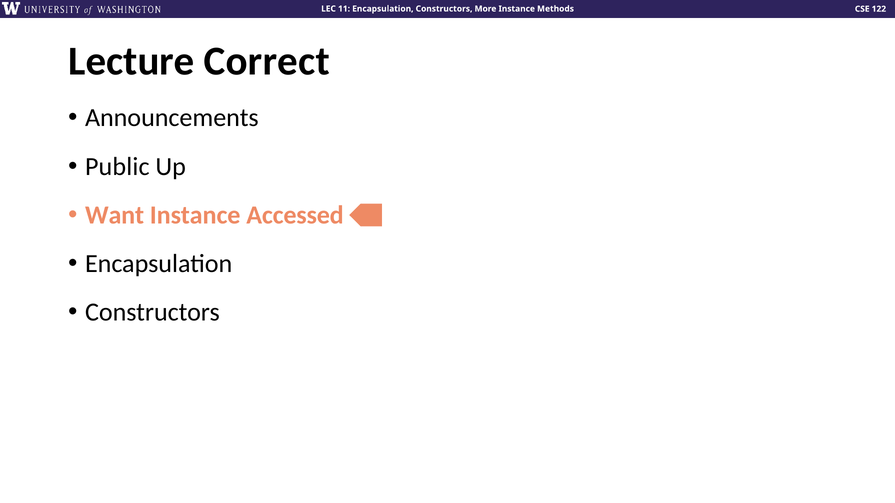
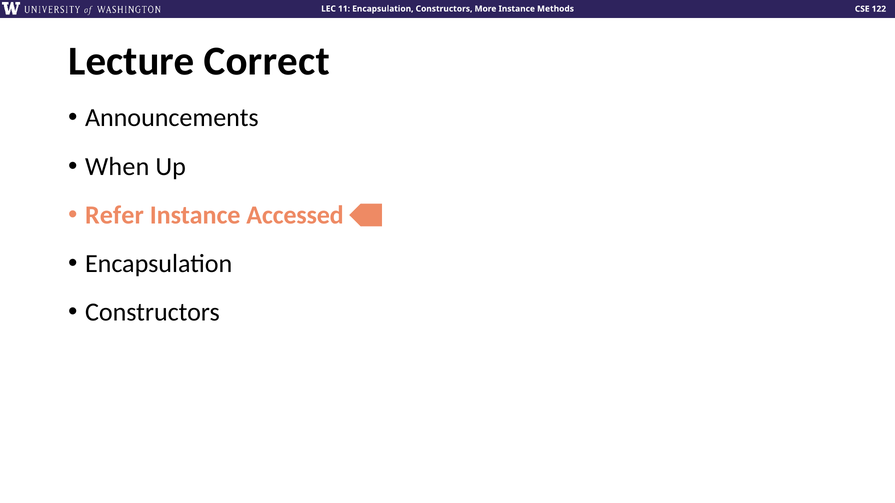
Public: Public -> When (117, 167)
Want: Want -> Refer (114, 215)
